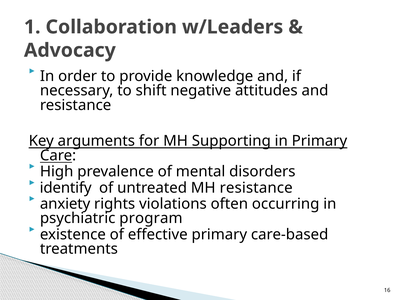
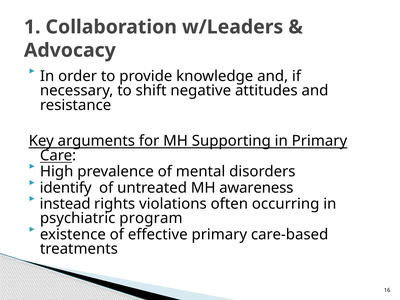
MH resistance: resistance -> awareness (256, 188)
anxiety: anxiety -> instead (65, 204)
